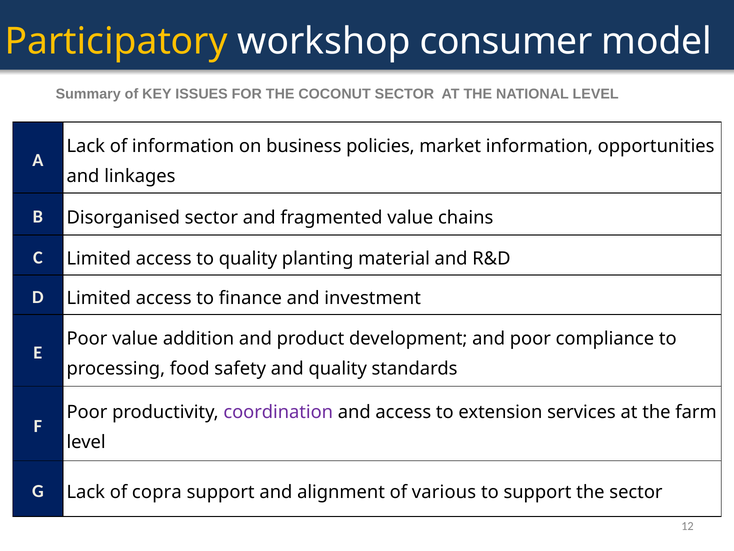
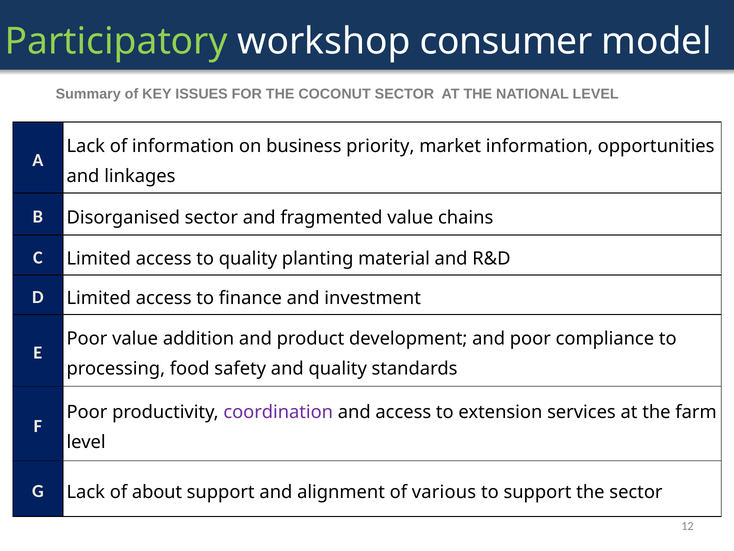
Participatory colour: yellow -> light green (116, 41)
policies: policies -> priority (380, 146)
copra: copra -> about (157, 492)
